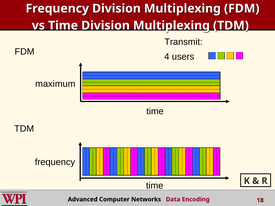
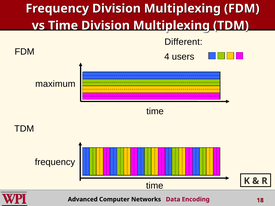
Transmit: Transmit -> Different (183, 42)
